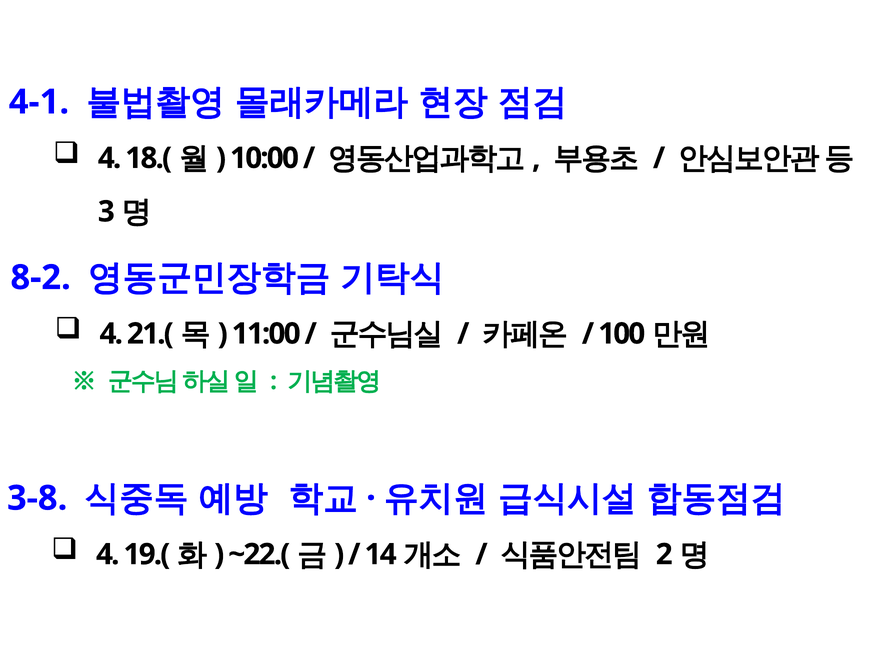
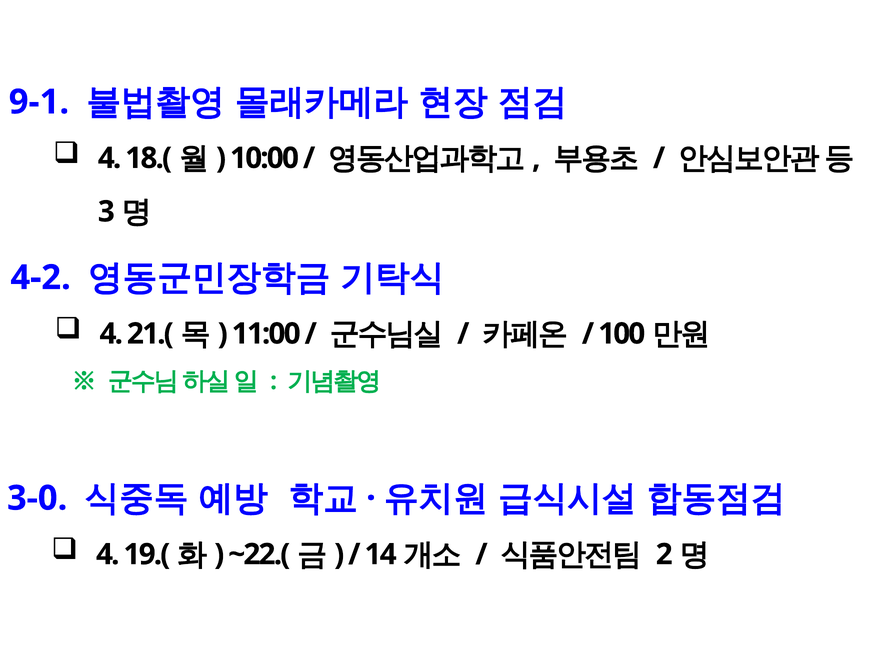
4-1: 4-1 -> 9-1 (39, 102)
8-2: 8-2 -> 4-2 (41, 277)
3-8: 3-8 -> 3-0 (37, 498)
